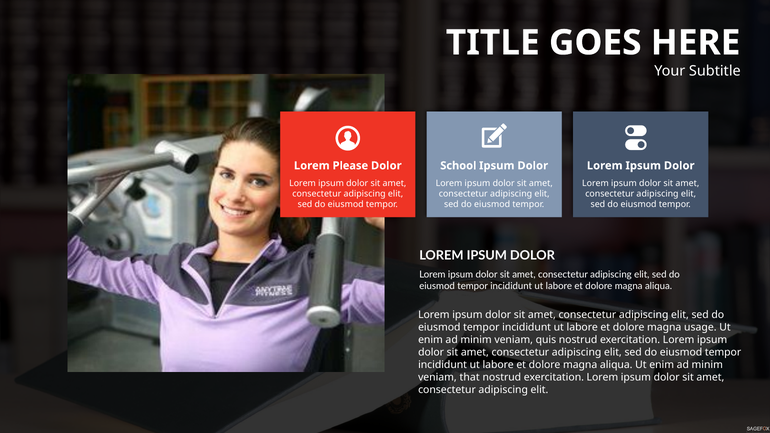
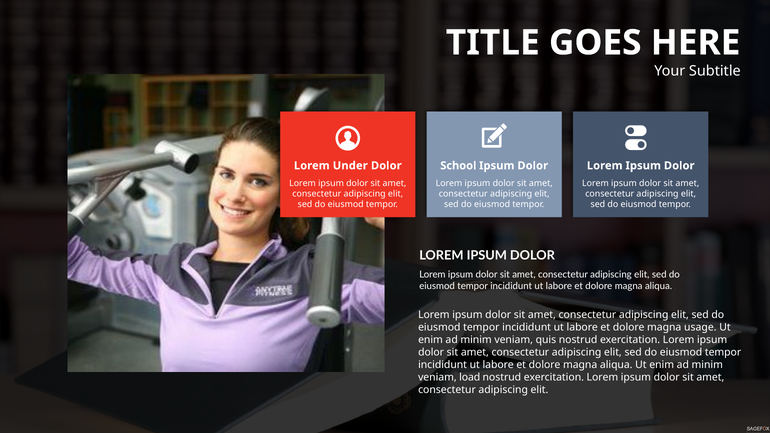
Please: Please -> Under (350, 166)
that: that -> load (470, 377)
